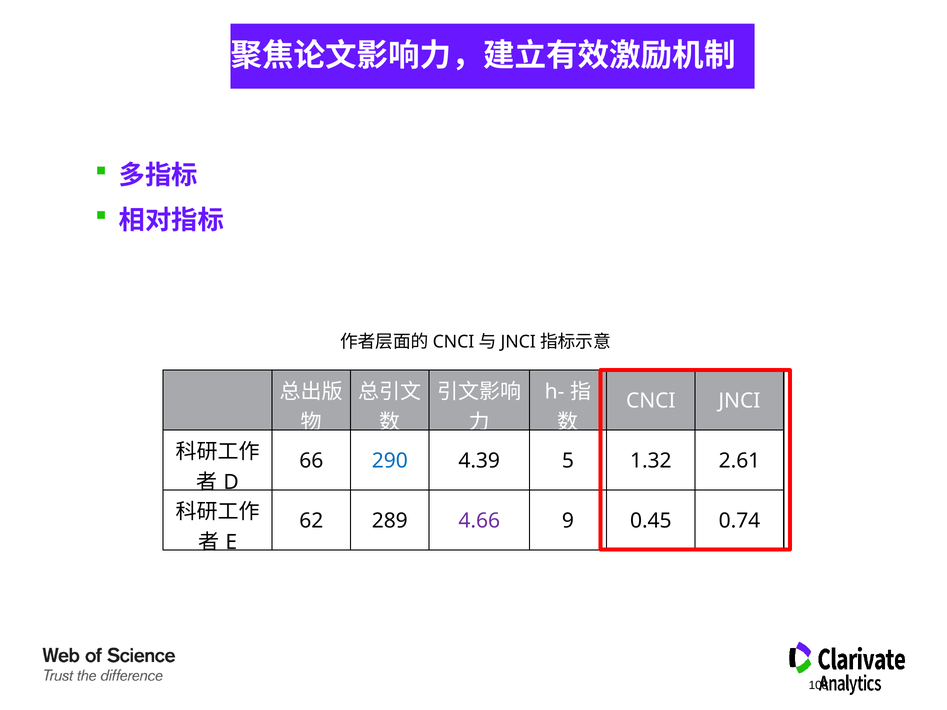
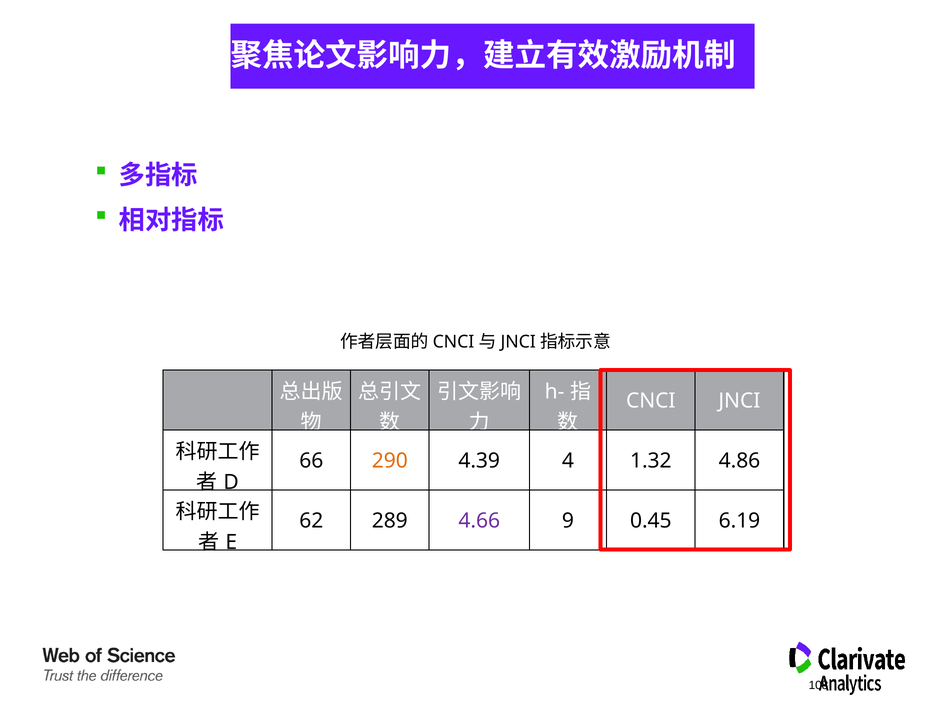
290 colour: blue -> orange (390, 461)
5: 5 -> 4 (568, 461)
2.61: 2.61 -> 4.86 (739, 461)
0.74: 0.74 -> 6.19 (739, 521)
